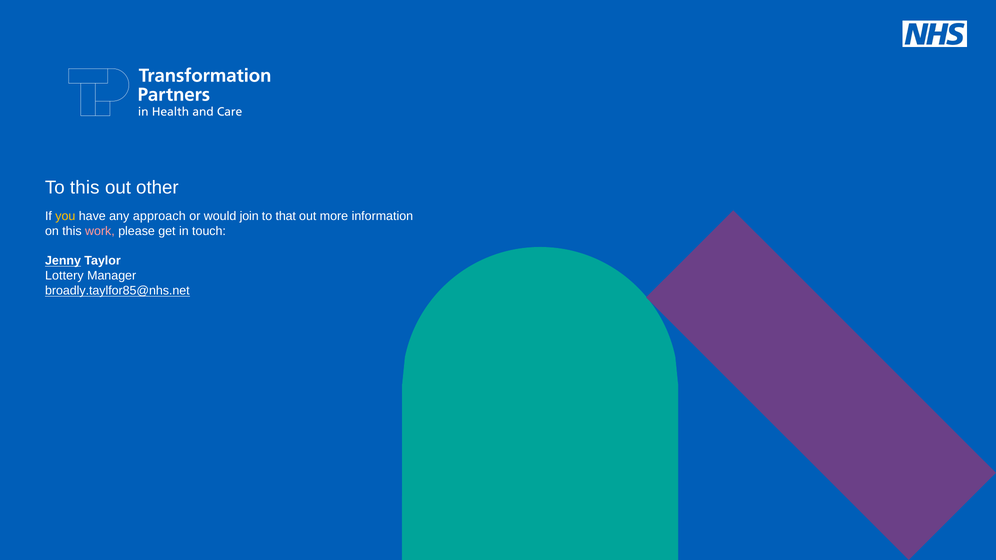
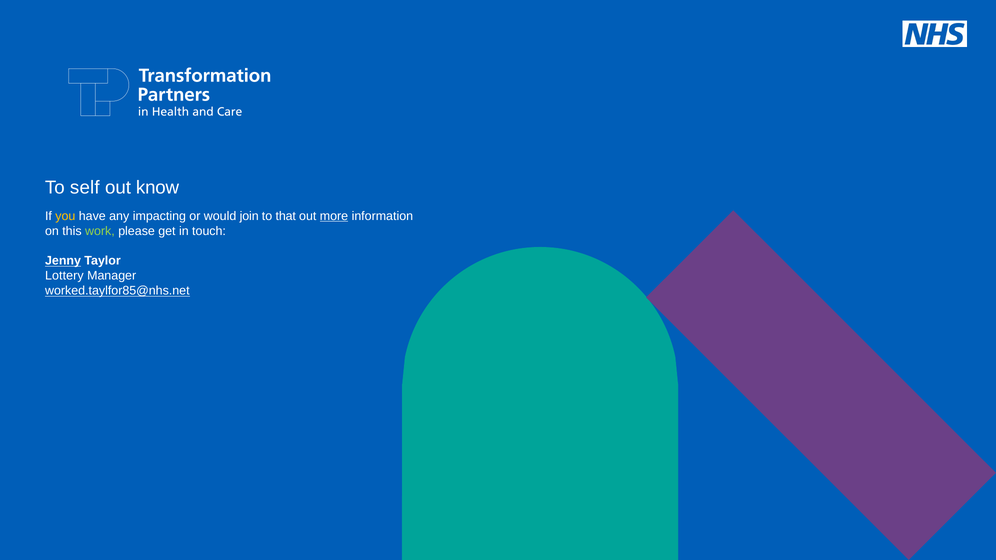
To this: this -> self (85, 187)
other: other -> know (158, 187)
approach: approach -> impacting (159, 216)
more underline: none -> present (334, 216)
work colour: pink -> light green (100, 231)
broadly.taylfor85@nhs.net: broadly.taylfor85@nhs.net -> worked.taylfor85@nhs.net (117, 291)
